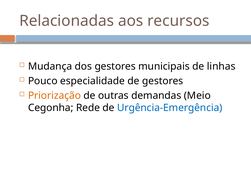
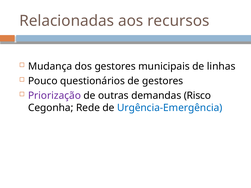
especialidade: especialidade -> questionários (93, 81)
Priorização colour: orange -> purple (55, 96)
Meio: Meio -> Risco (197, 96)
